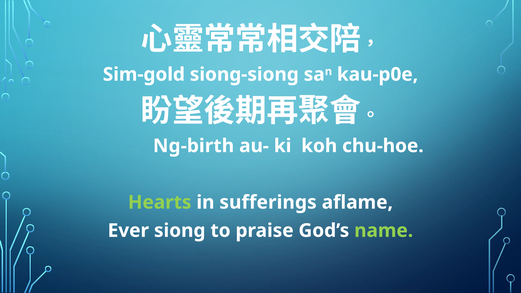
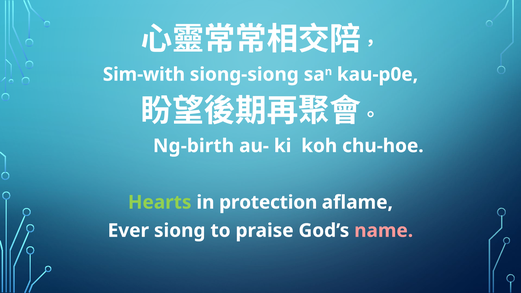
Sim-gold: Sim-gold -> Sim-with (144, 74)
sufferings: sufferings -> protection (268, 202)
name colour: light green -> pink (384, 231)
